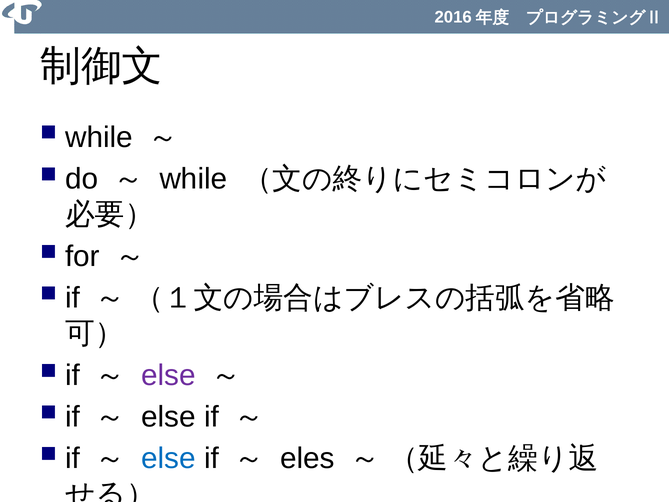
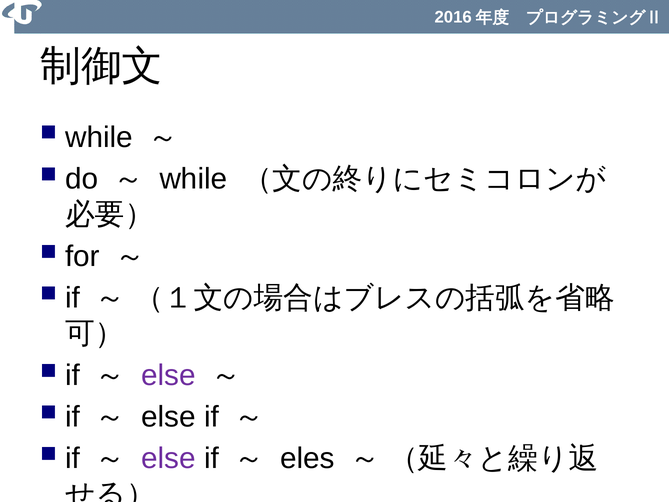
else colour: blue -> purple (169, 458)
